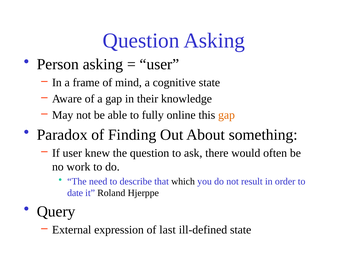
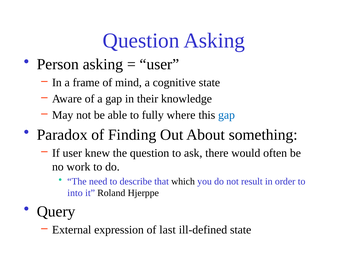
online: online -> where (181, 115)
gap colour: orange -> blue (227, 115)
date: date -> into (75, 193)
